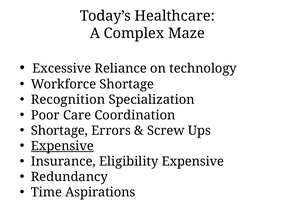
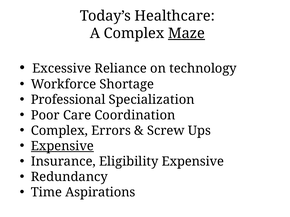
Maze underline: none -> present (186, 33)
Recognition: Recognition -> Professional (68, 100)
Shortage: Shortage -> Complex (59, 131)
